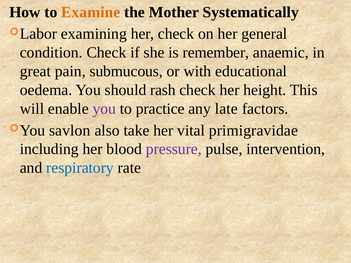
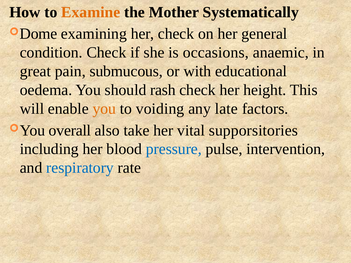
Labor: Labor -> Dome (39, 34)
remember: remember -> occasions (216, 53)
you colour: purple -> orange (104, 109)
practice: practice -> voiding (160, 109)
savlon: savlon -> overall (70, 130)
primigravidae: primigravidae -> supporsitories (253, 130)
pressure colour: purple -> blue (174, 149)
